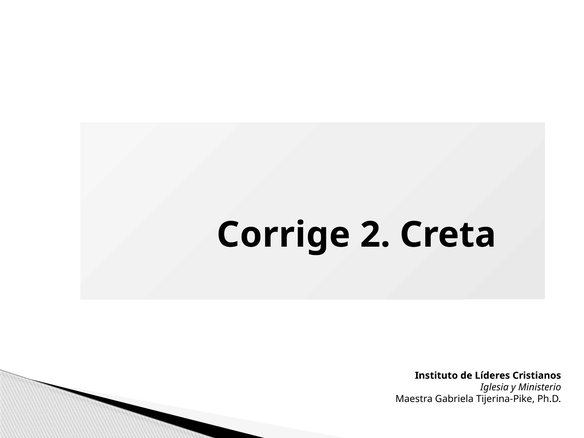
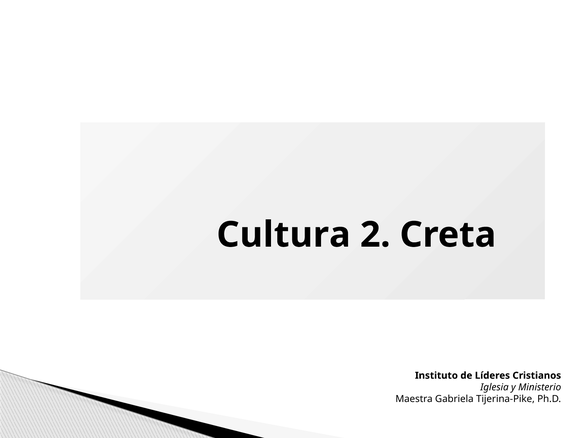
Corrige: Corrige -> Cultura (284, 235)
